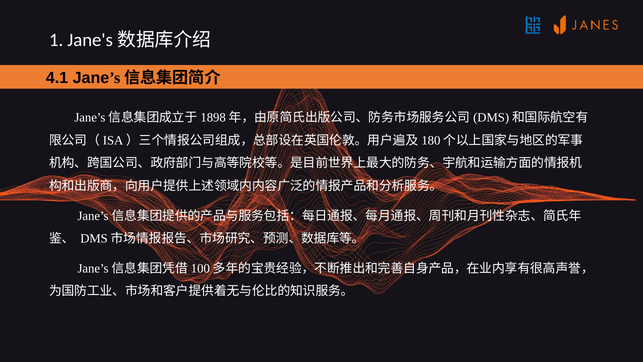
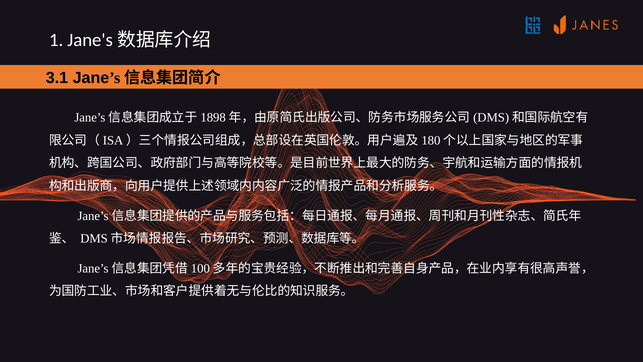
4.1: 4.1 -> 3.1 (57, 78)
